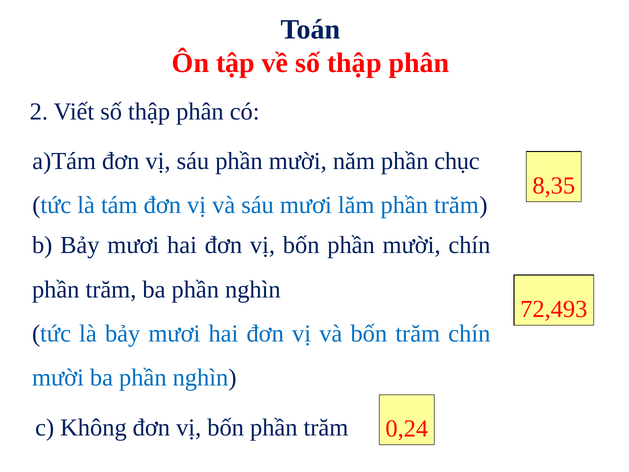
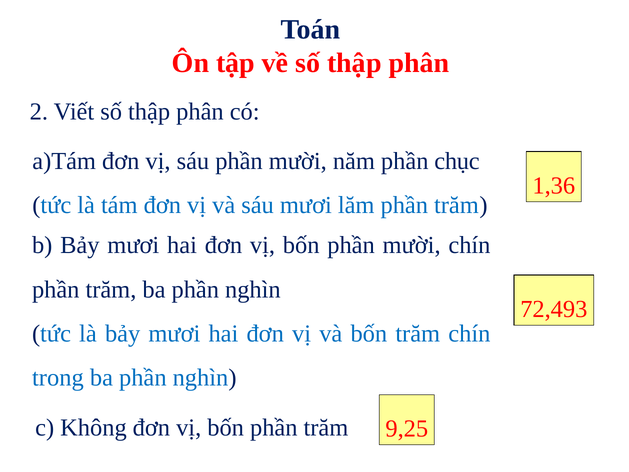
8,35: 8,35 -> 1,36 (554, 186)
mười: mười -> trong (58, 377)
0,24: 0,24 -> 9,25 (407, 429)
